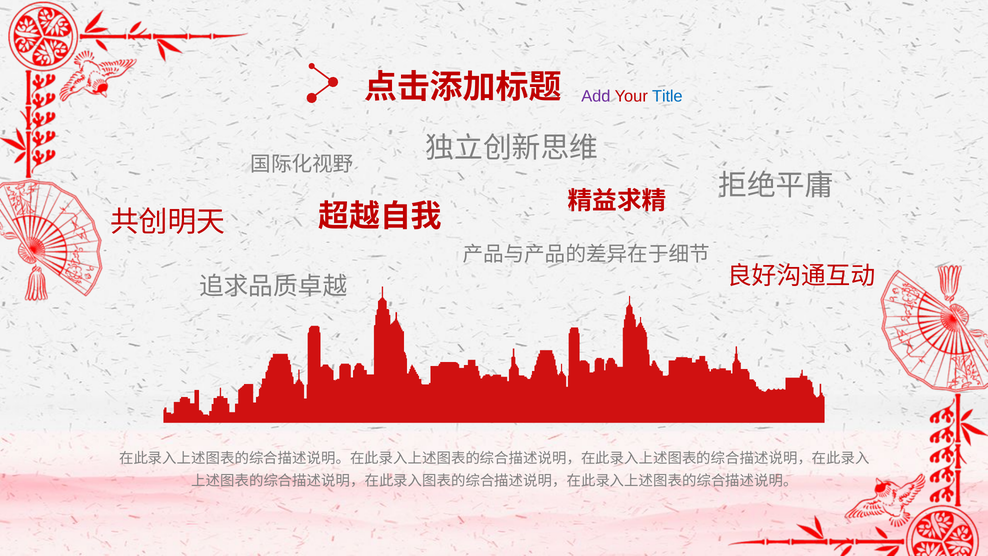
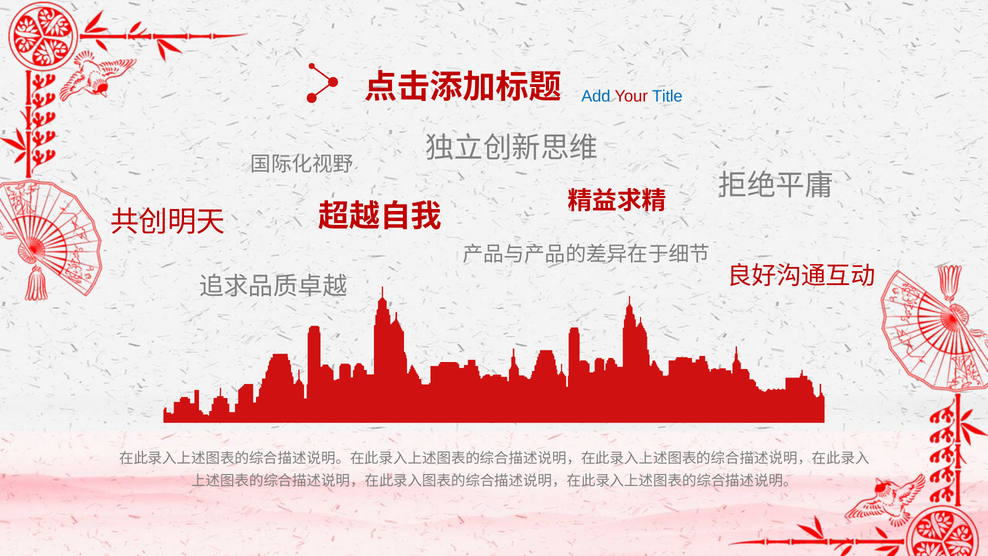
Add colour: purple -> blue (596, 96)
